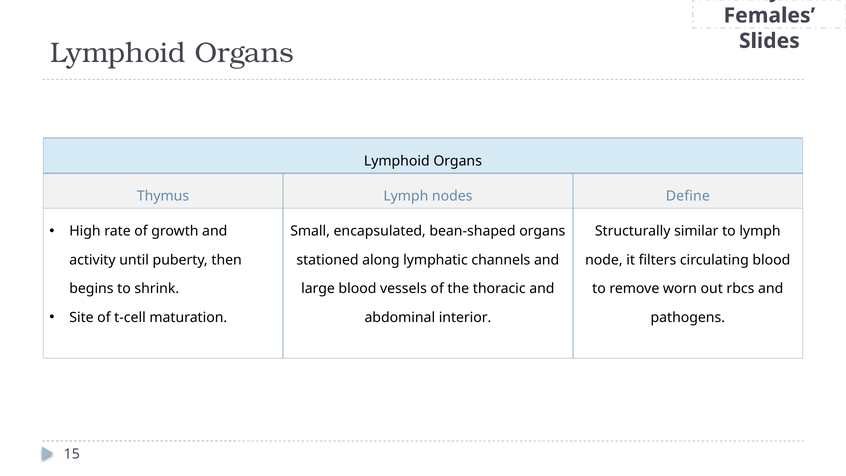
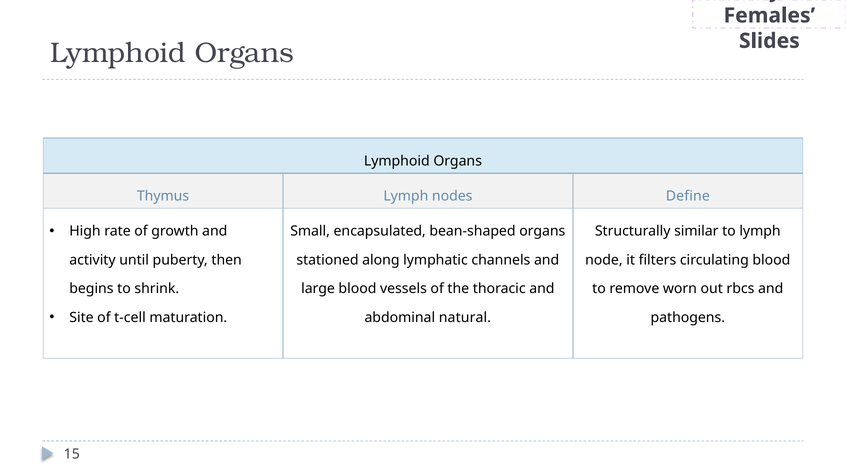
interior: interior -> natural (465, 317)
